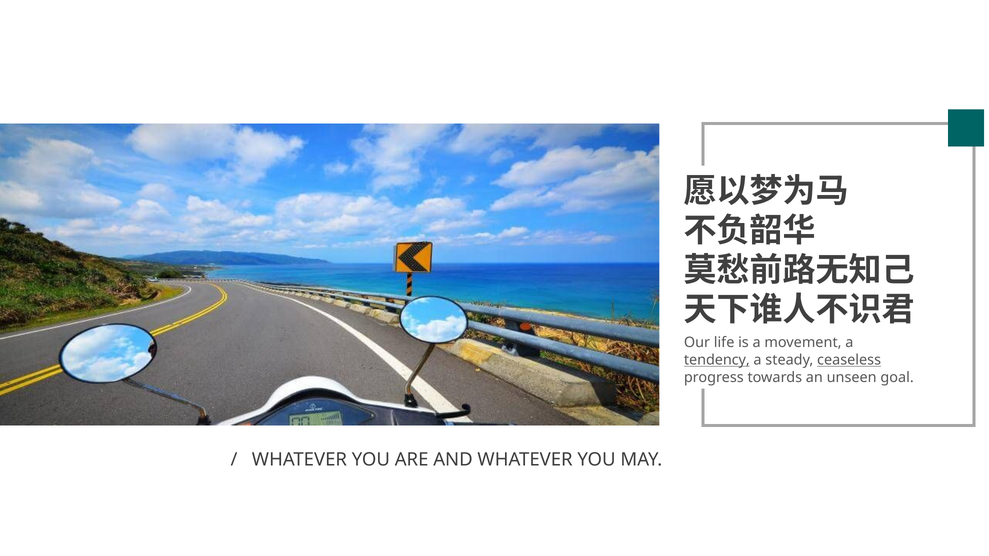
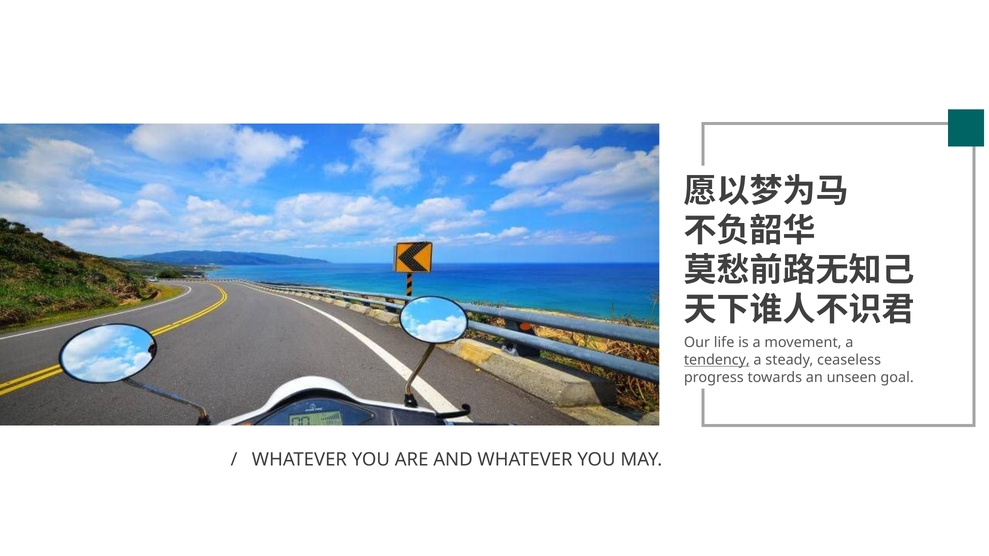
ceaseless underline: present -> none (849, 360)
